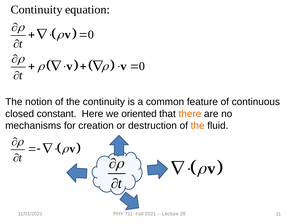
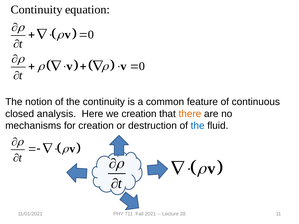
constant: constant -> analysis (56, 114)
we oriented: oriented -> creation (139, 114)
the colour: orange -> blue (198, 126)
